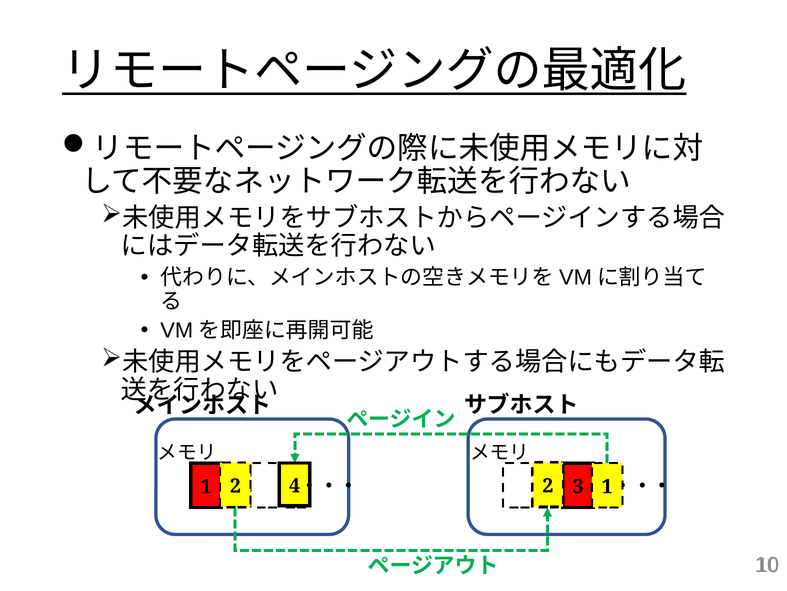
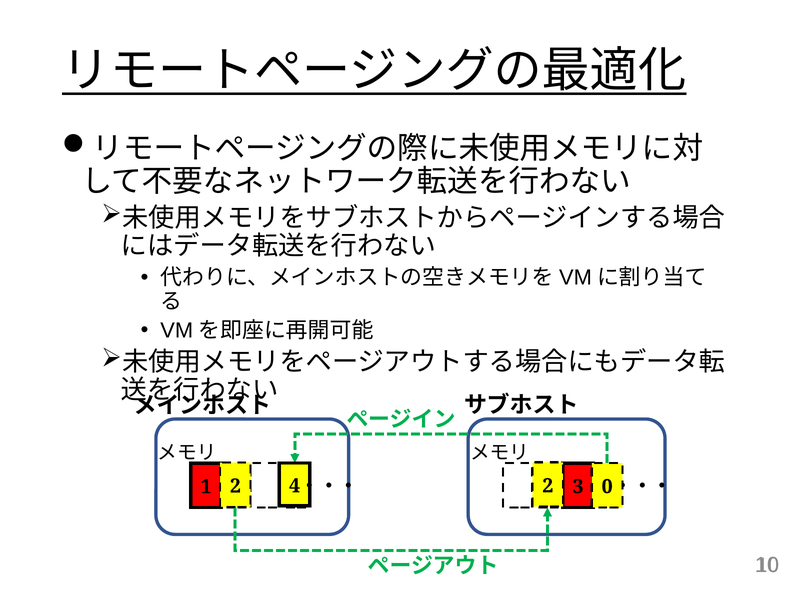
2 1: 1 -> 0 (607, 486)
